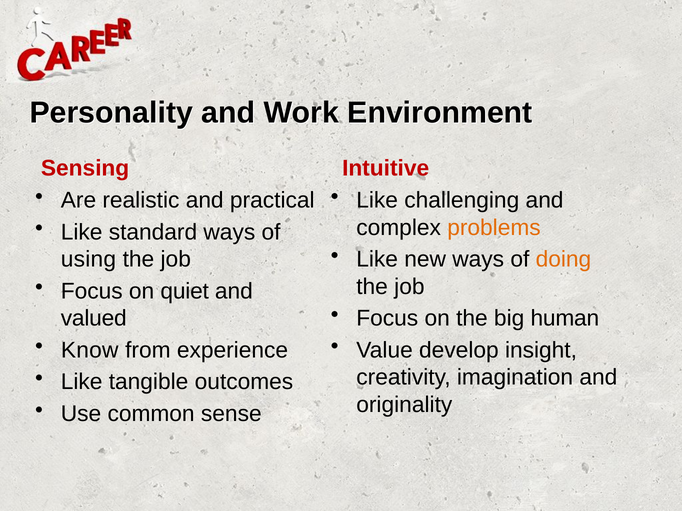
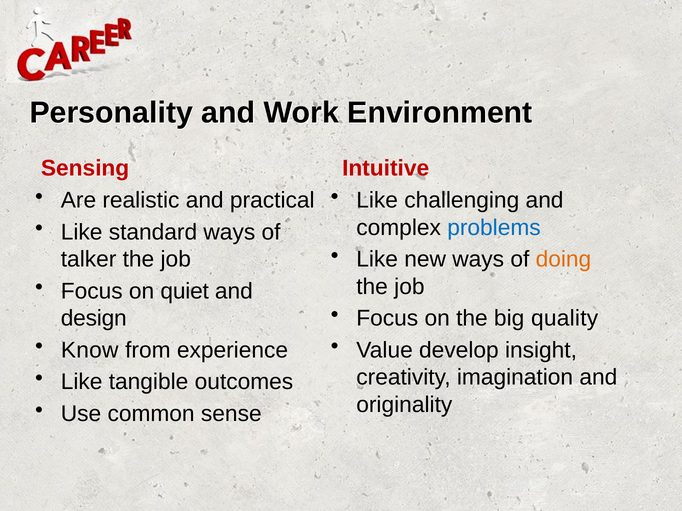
problems colour: orange -> blue (494, 228)
using: using -> talker (89, 260)
human: human -> quality (565, 319)
valued: valued -> design (94, 319)
